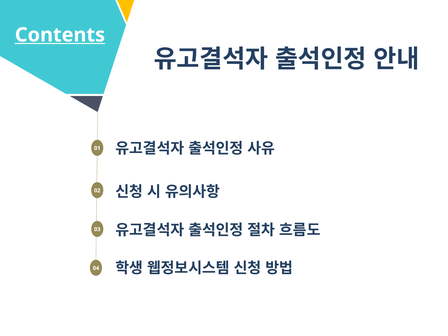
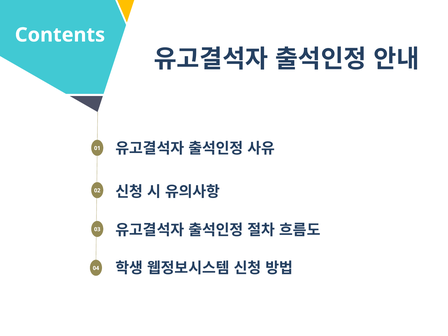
Contents underline: present -> none (60, 35)
